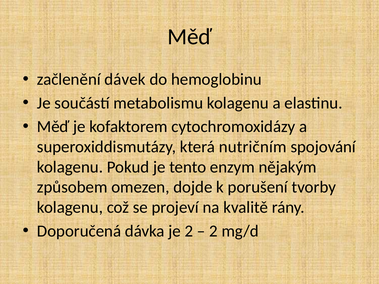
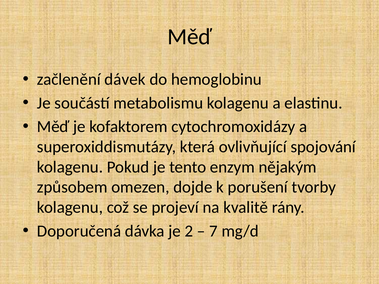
nutričním: nutričním -> ovlivňující (253, 147)
2: 2 -> 7 (213, 231)
